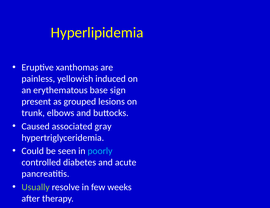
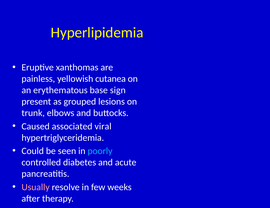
induced: induced -> cutanea (111, 79)
gray: gray -> viral (103, 127)
Usually colour: light green -> pink (36, 188)
